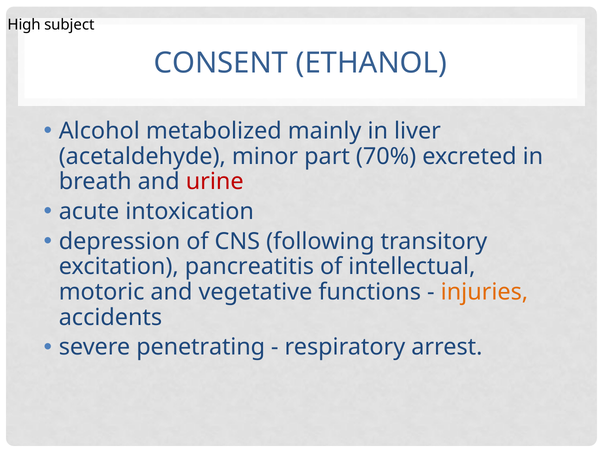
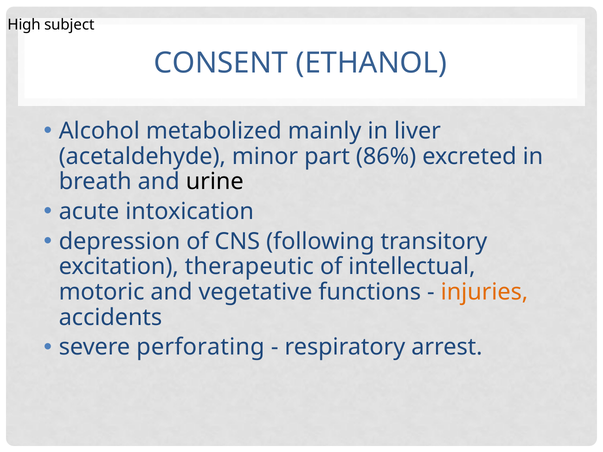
70%: 70% -> 86% (386, 156)
urine colour: red -> black (215, 182)
pancreatitis: pancreatitis -> therapeutic (249, 267)
penetrating: penetrating -> perforating (200, 347)
